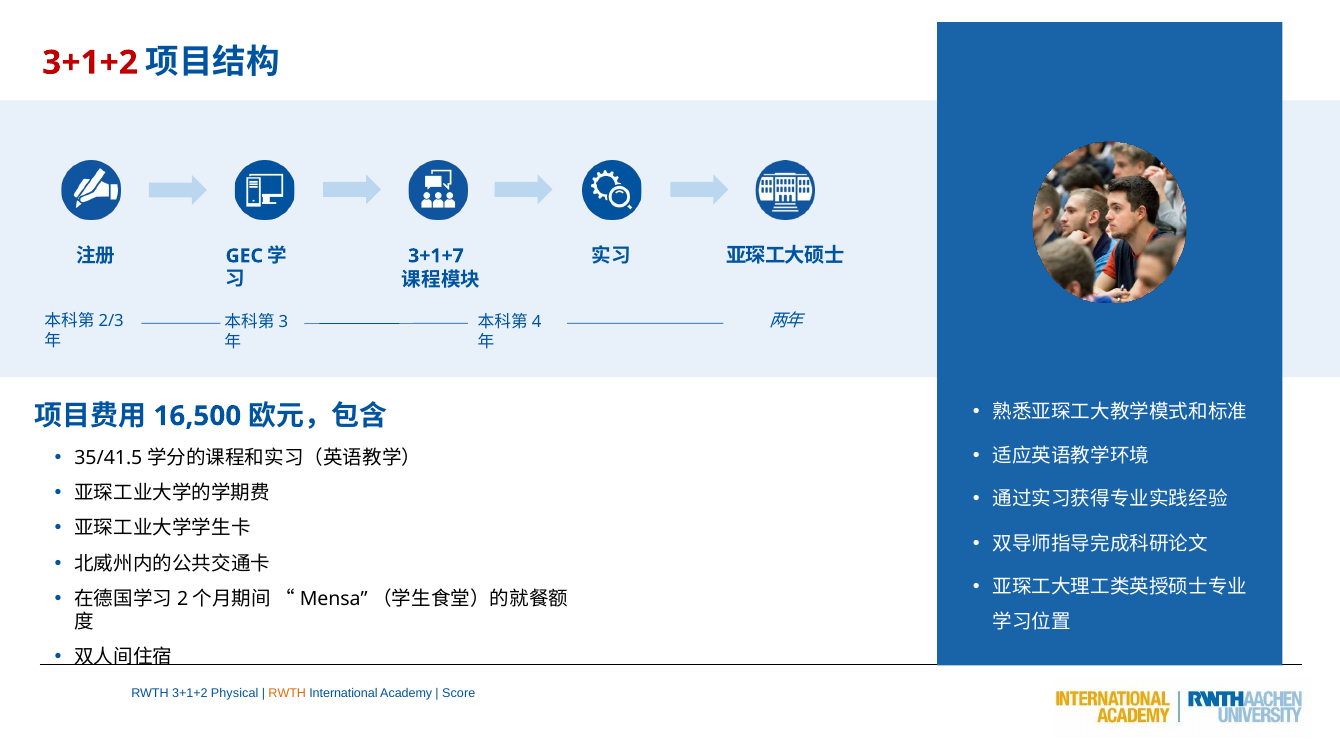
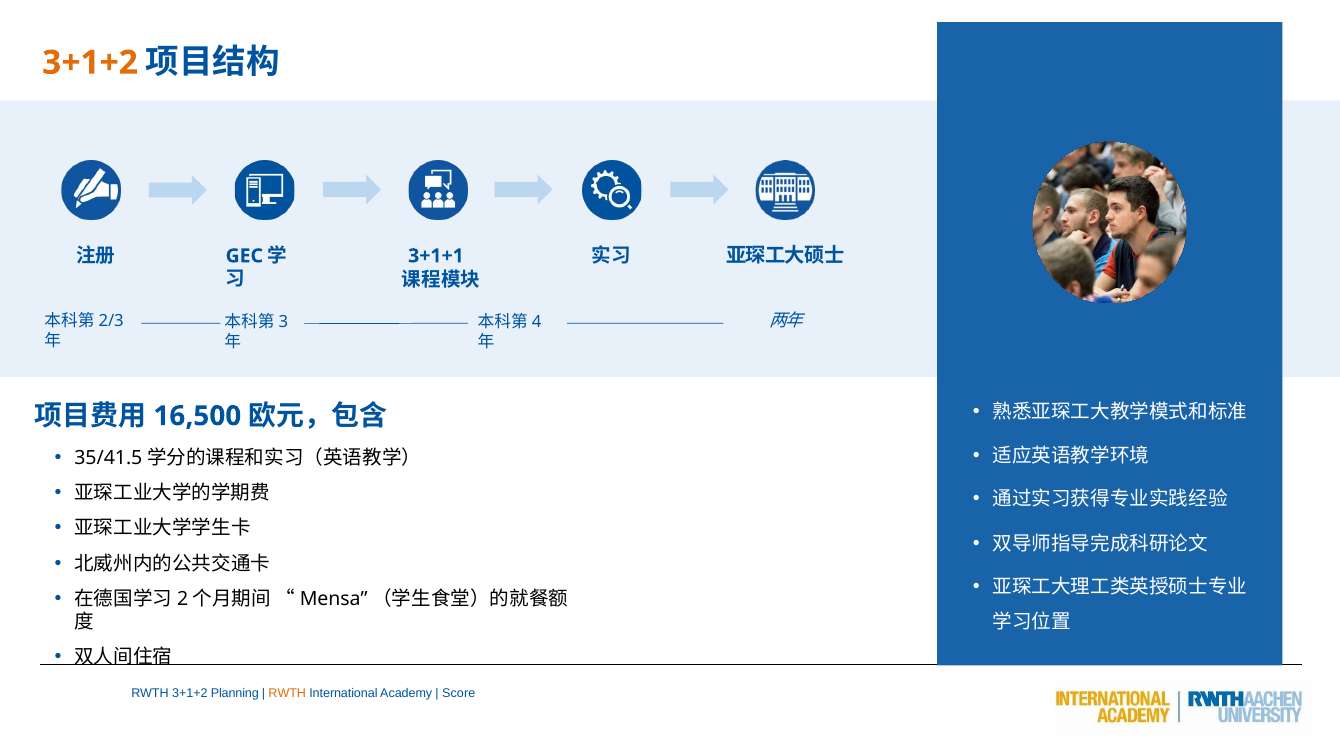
3+1+2 colour: red -> orange (90, 63)
3+1+7: 3+1+7 -> 3+1+1 (436, 256)
Physical: Physical -> Planning (235, 693)
